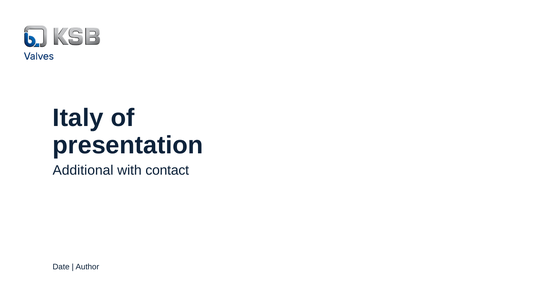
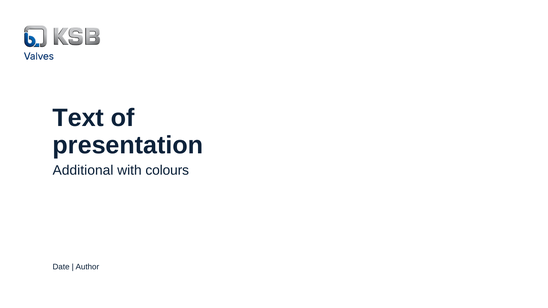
Italy: Italy -> Text (78, 118)
contact: contact -> colours (167, 170)
